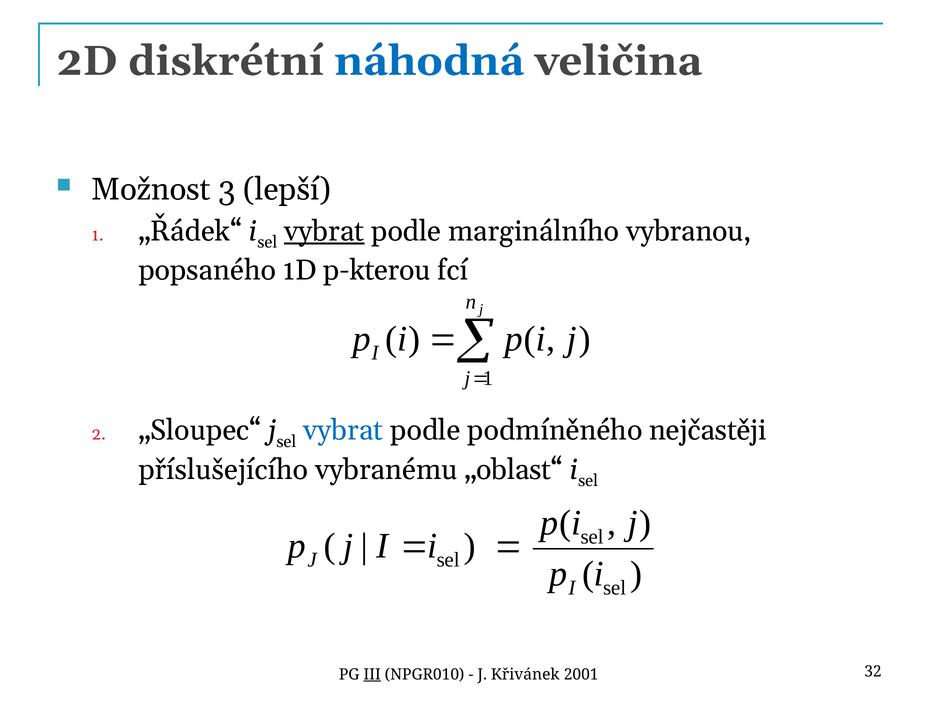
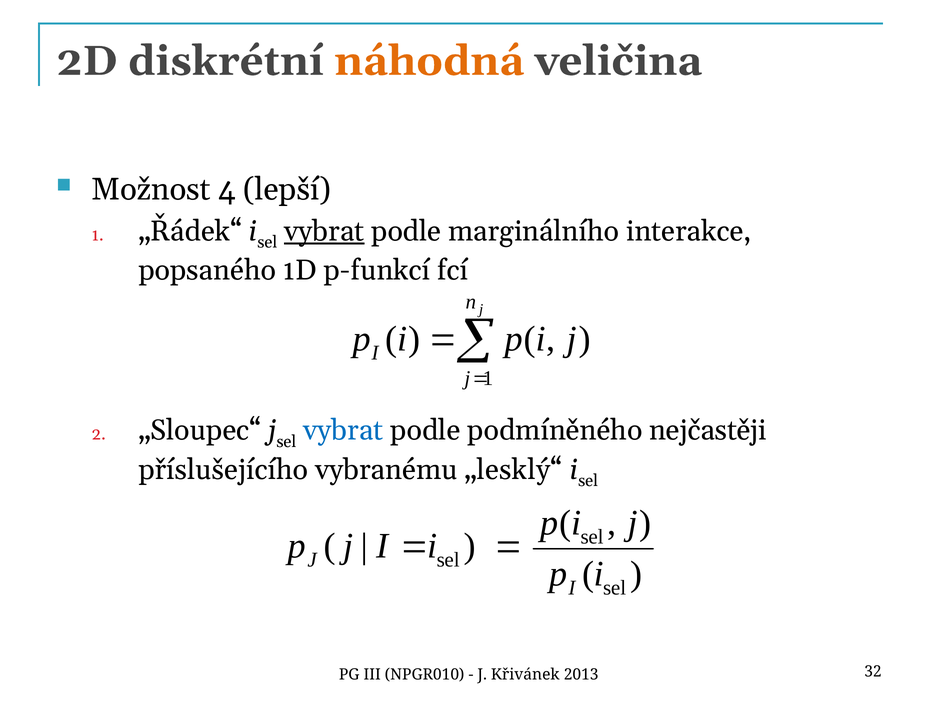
náhodná colour: blue -> orange (429, 61)
3: 3 -> 4 (227, 190)
vybranou: vybranou -> interakce (689, 231)
p-kterou: p-kterou -> p-funkcí (377, 270)
„oblast“: „oblast“ -> „lesklý“ (513, 470)
III underline: present -> none (372, 675)
2001: 2001 -> 2013 (581, 675)
